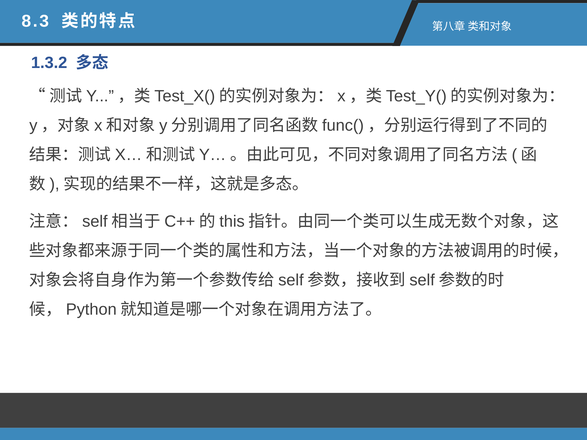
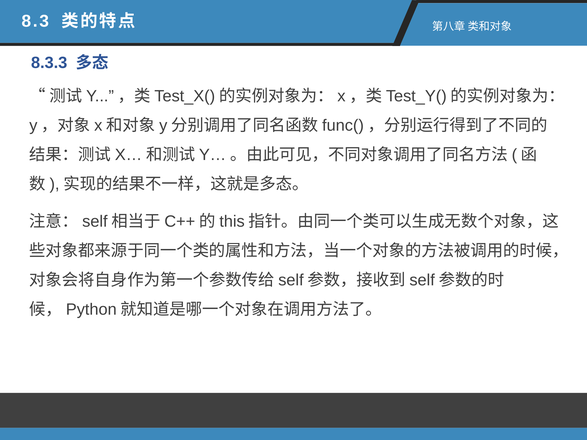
1.3.2: 1.3.2 -> 8.3.3 (49, 63)
